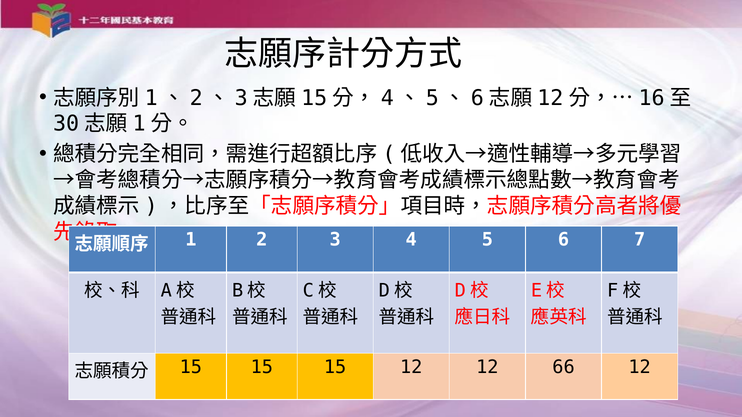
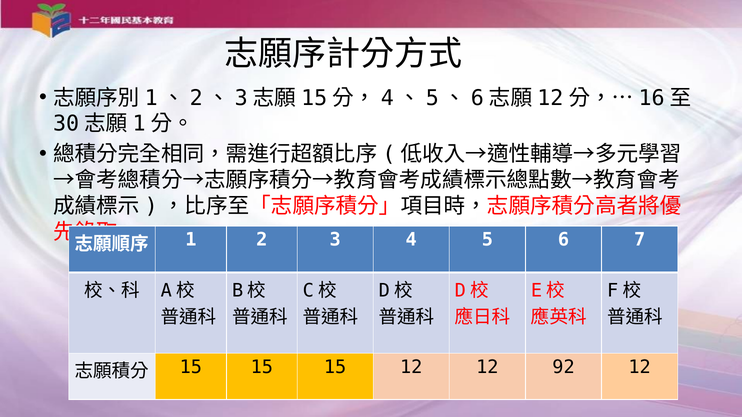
66: 66 -> 92 (564, 367)
